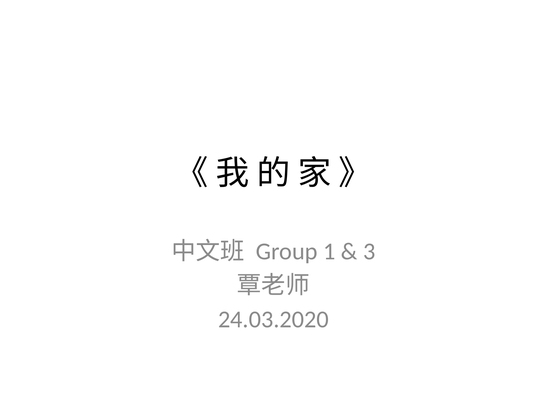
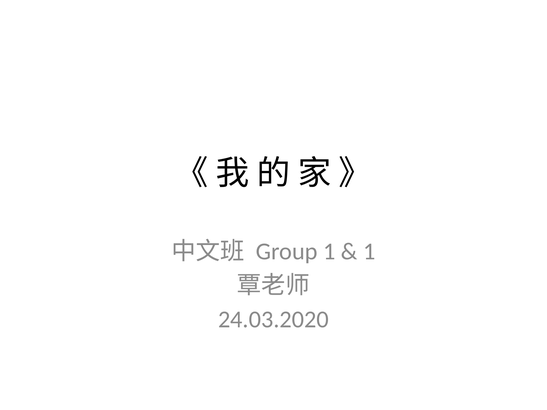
3: 3 -> 1 (369, 251)
